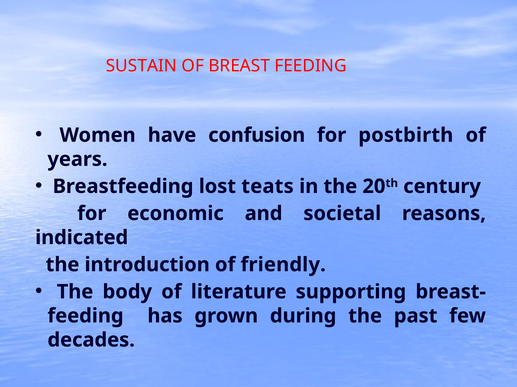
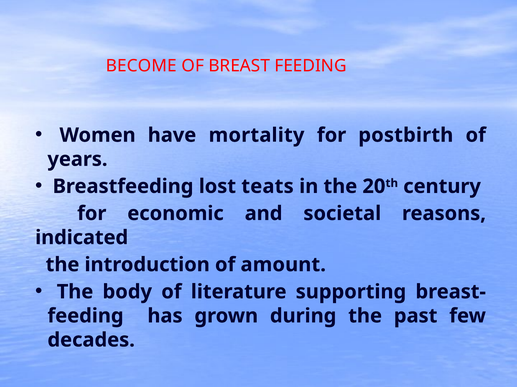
SUSTAIN: SUSTAIN -> BECOME (141, 66)
confusion: confusion -> mortality (257, 135)
friendly: friendly -> amount (283, 265)
